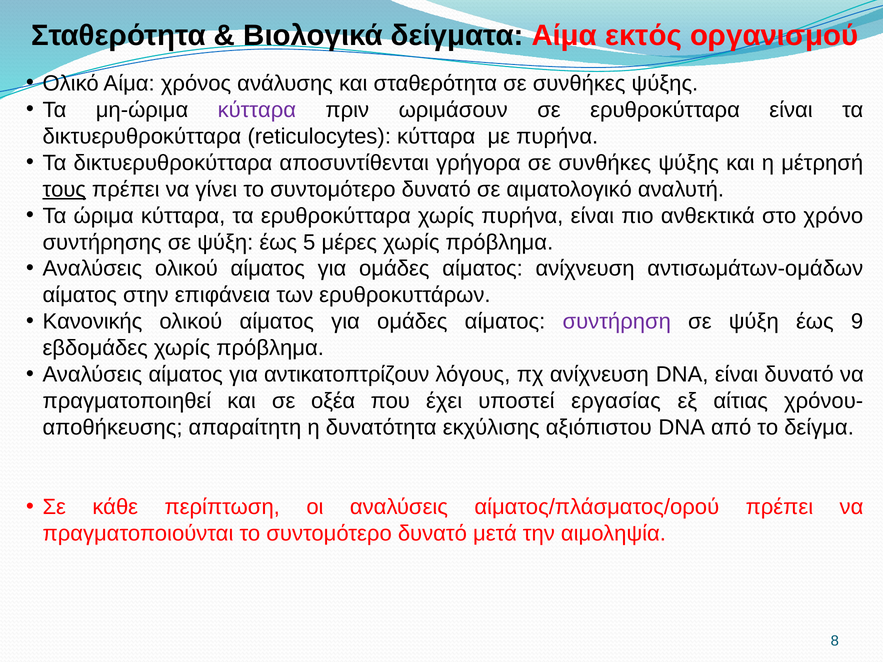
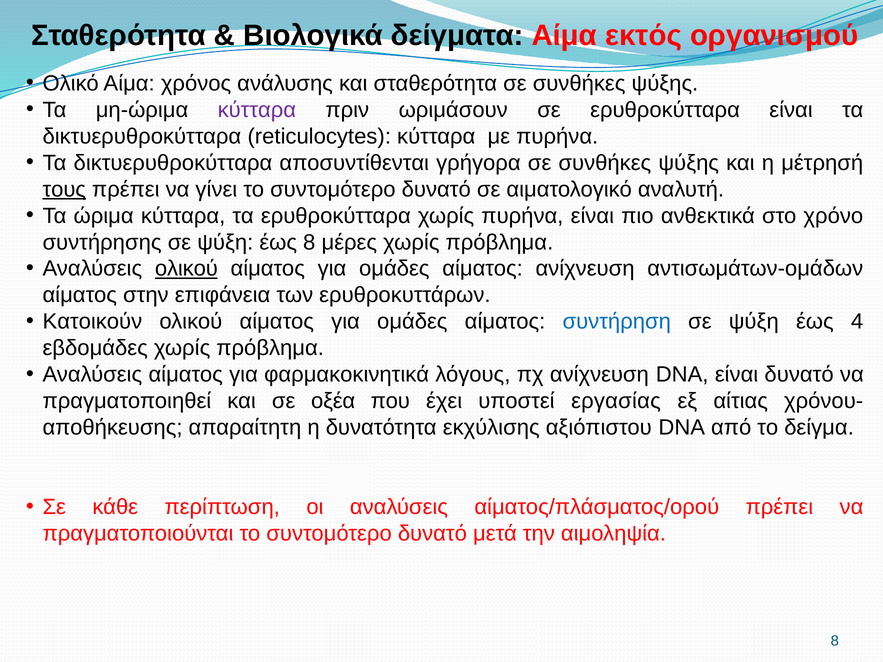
έως 5: 5 -> 8 (309, 242)
ολικού underline: none -> present (186, 269)
Κανονικής: Κανονικής -> Κατοικούν (92, 322)
συντήρηση colour: purple -> blue (617, 322)
9: 9 -> 4 (857, 322)
αντικατοπτρίζουν: αντικατοπτρίζουν -> φαρμακοκινητικά (347, 375)
